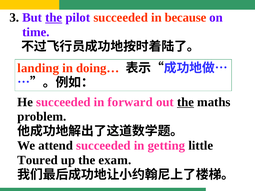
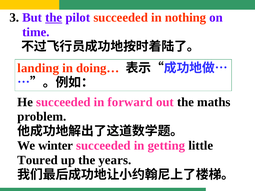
because: because -> nothing (185, 18)
the underline: present -> none (186, 102)
attend: attend -> winter (56, 146)
exam: exam -> years (115, 160)
